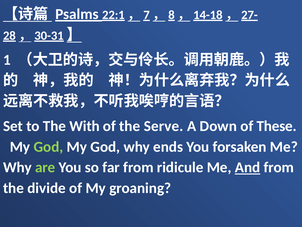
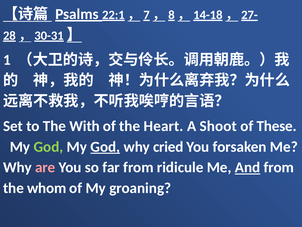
Serve: Serve -> Heart (164, 126)
Down: Down -> Shoot (218, 126)
God underline: none -> present (105, 146)
ends: ends -> cried (168, 146)
are colour: light green -> pink (45, 167)
divide: divide -> whom (47, 188)
